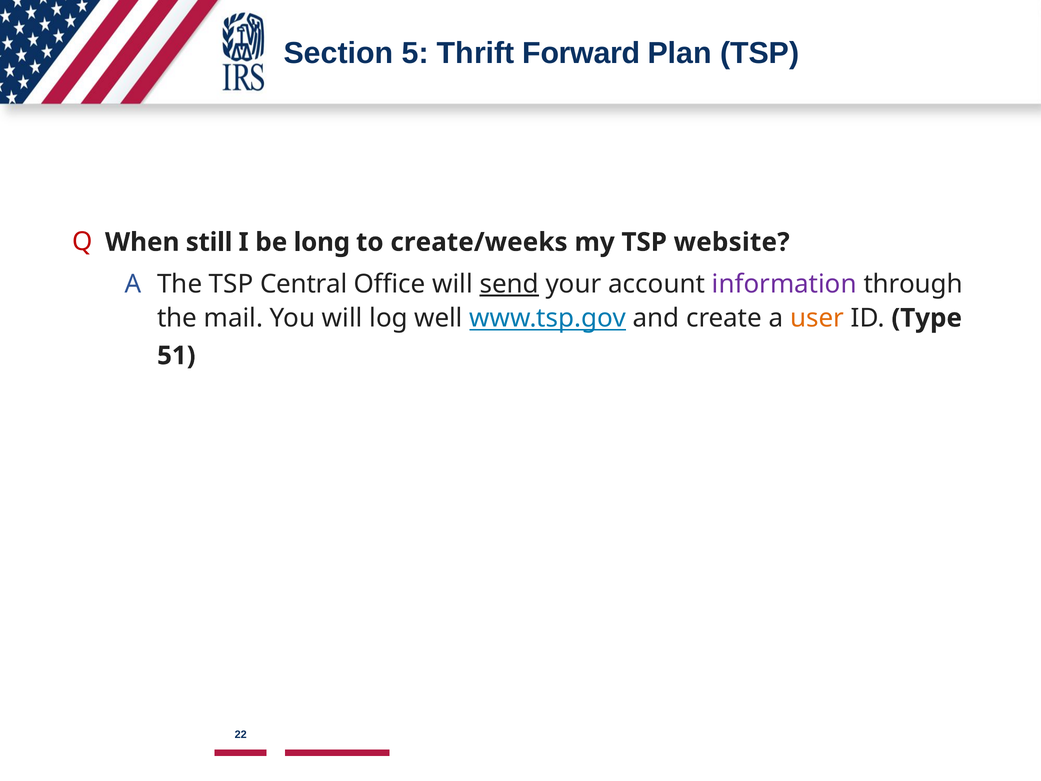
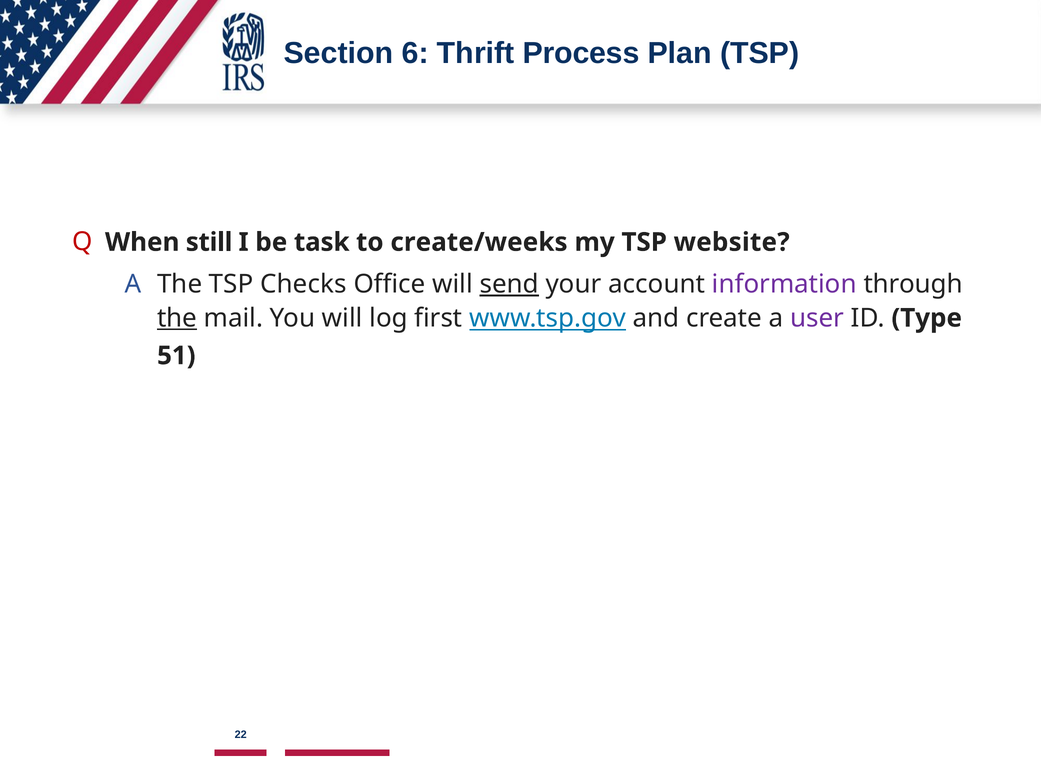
5: 5 -> 6 (415, 53)
Forward: Forward -> Process (581, 53)
long: long -> task (322, 242)
Central: Central -> Checks (304, 284)
the underline: none -> present (177, 318)
well: well -> first (438, 318)
user colour: orange -> purple (817, 318)
